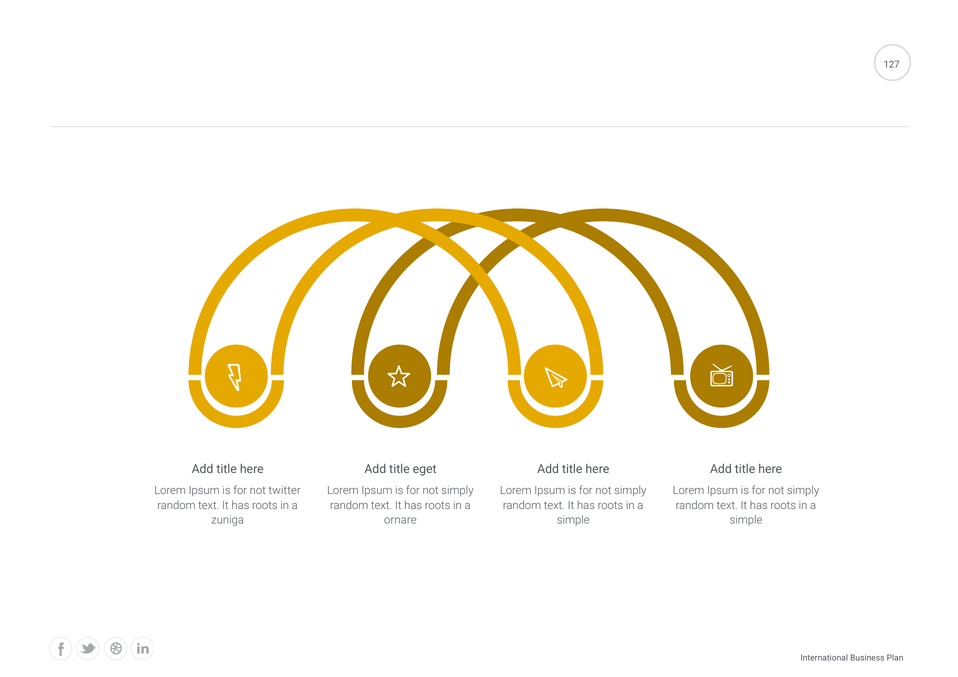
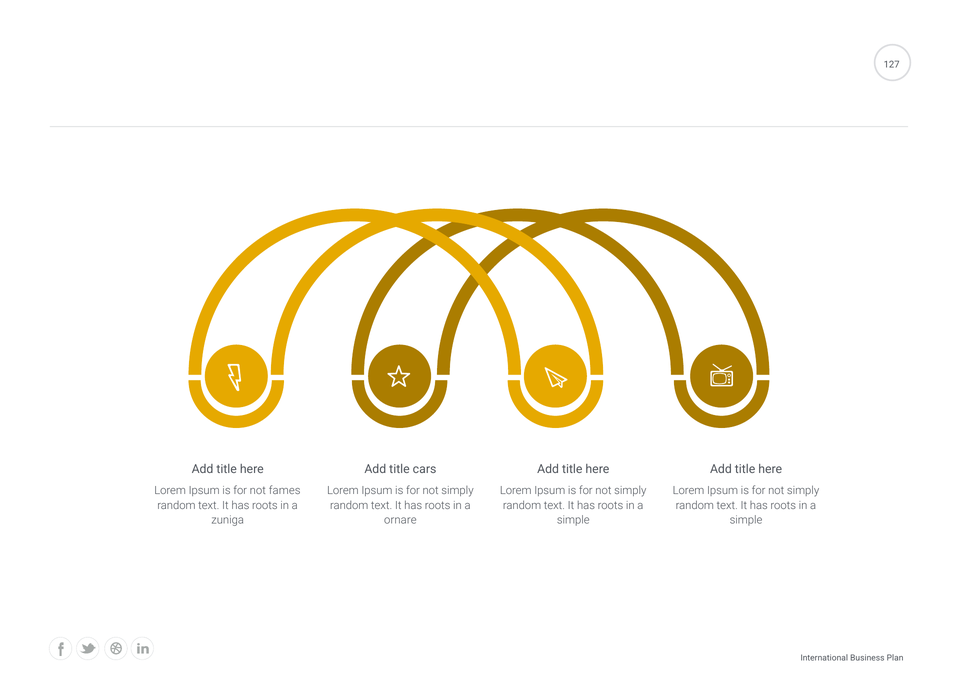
eget: eget -> cars (425, 469)
twitter: twitter -> fames (285, 491)
